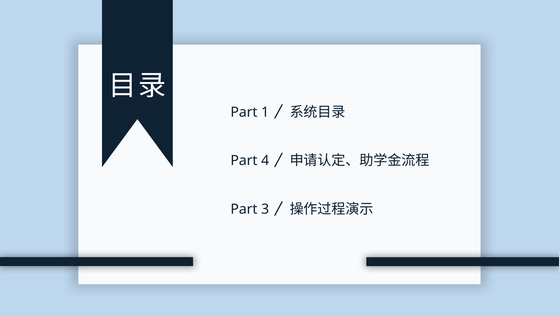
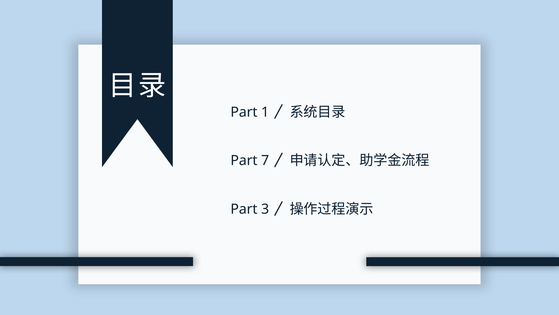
4: 4 -> 7 (265, 160)
